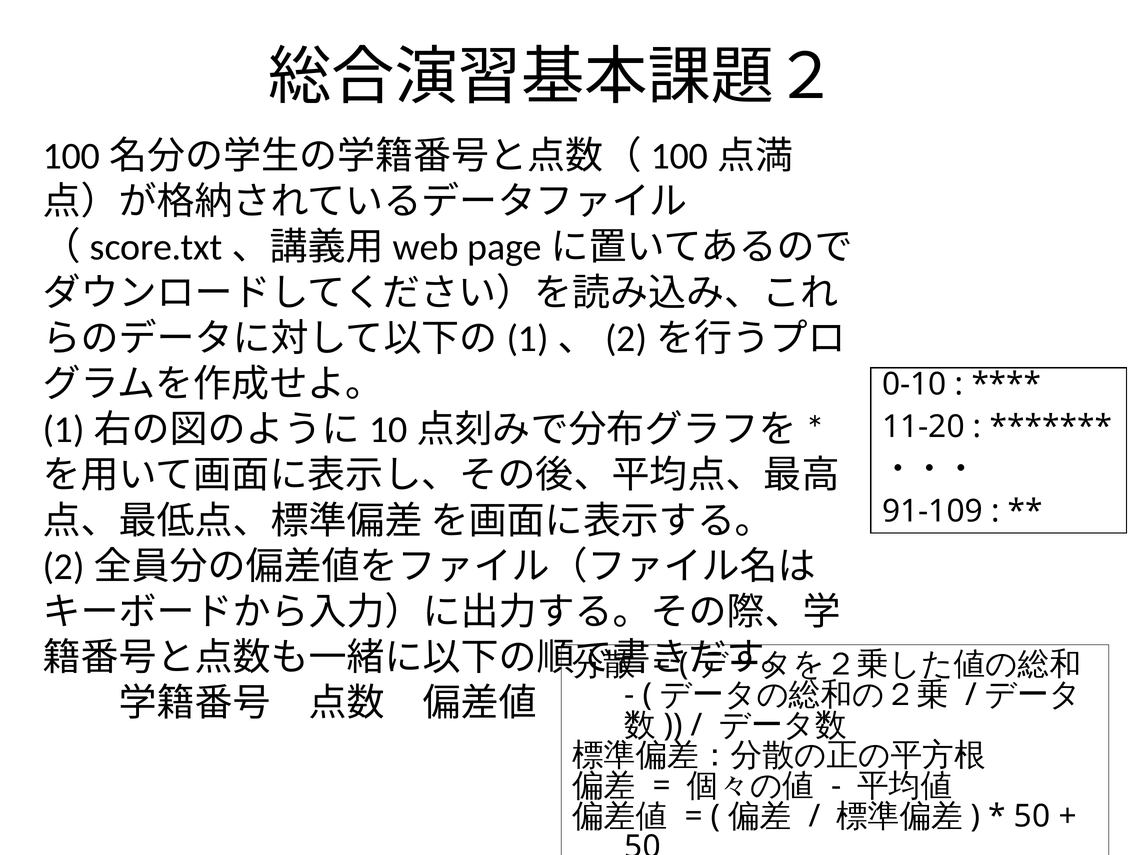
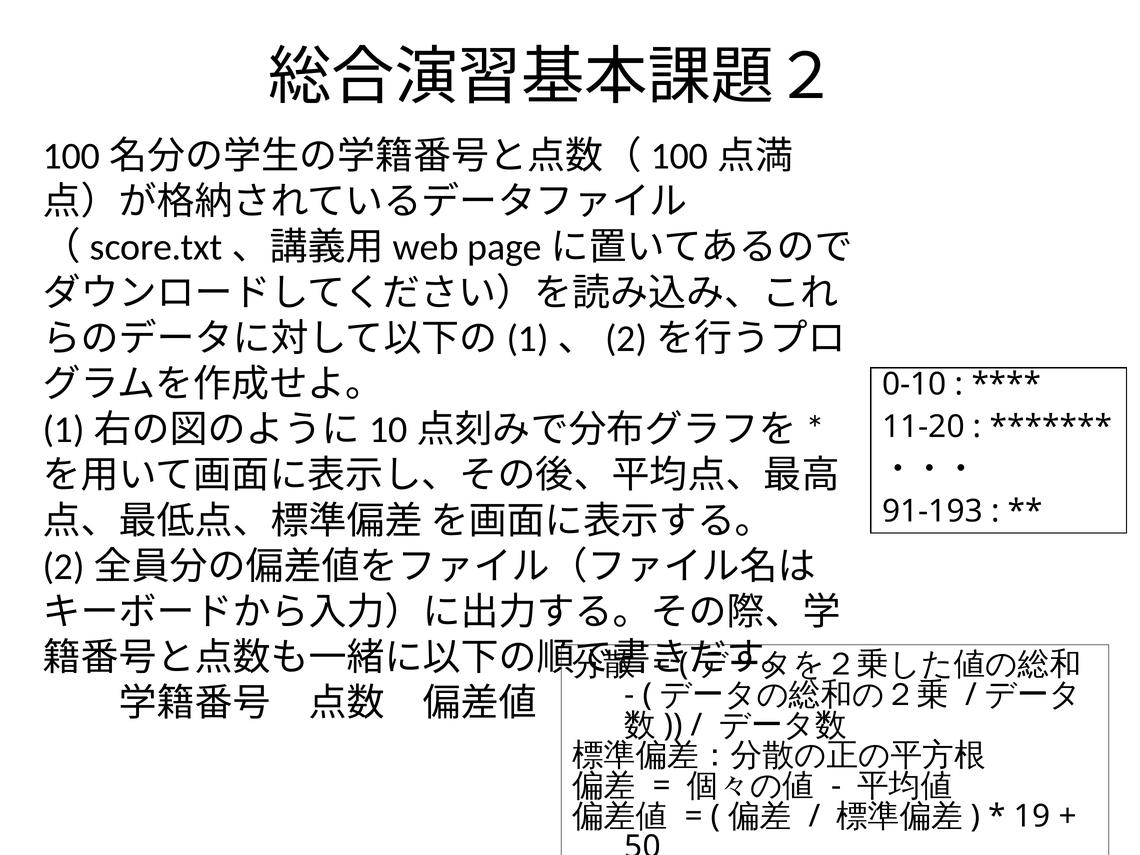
91-109: 91-109 -> 91-193 (932, 512)
50: 50 -> 19 (1032, 816)
